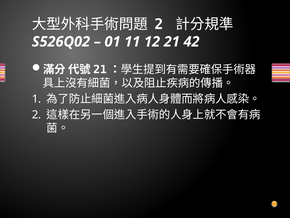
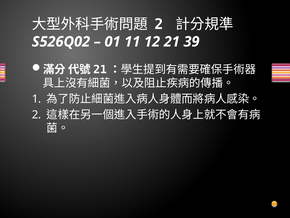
42: 42 -> 39 (192, 42)
